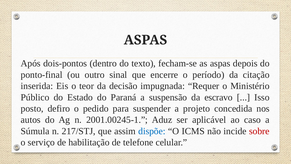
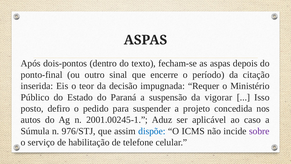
escravo: escravo -> vigorar (218, 97)
217/STJ: 217/STJ -> 976/STJ (79, 131)
sobre colour: red -> purple (259, 131)
